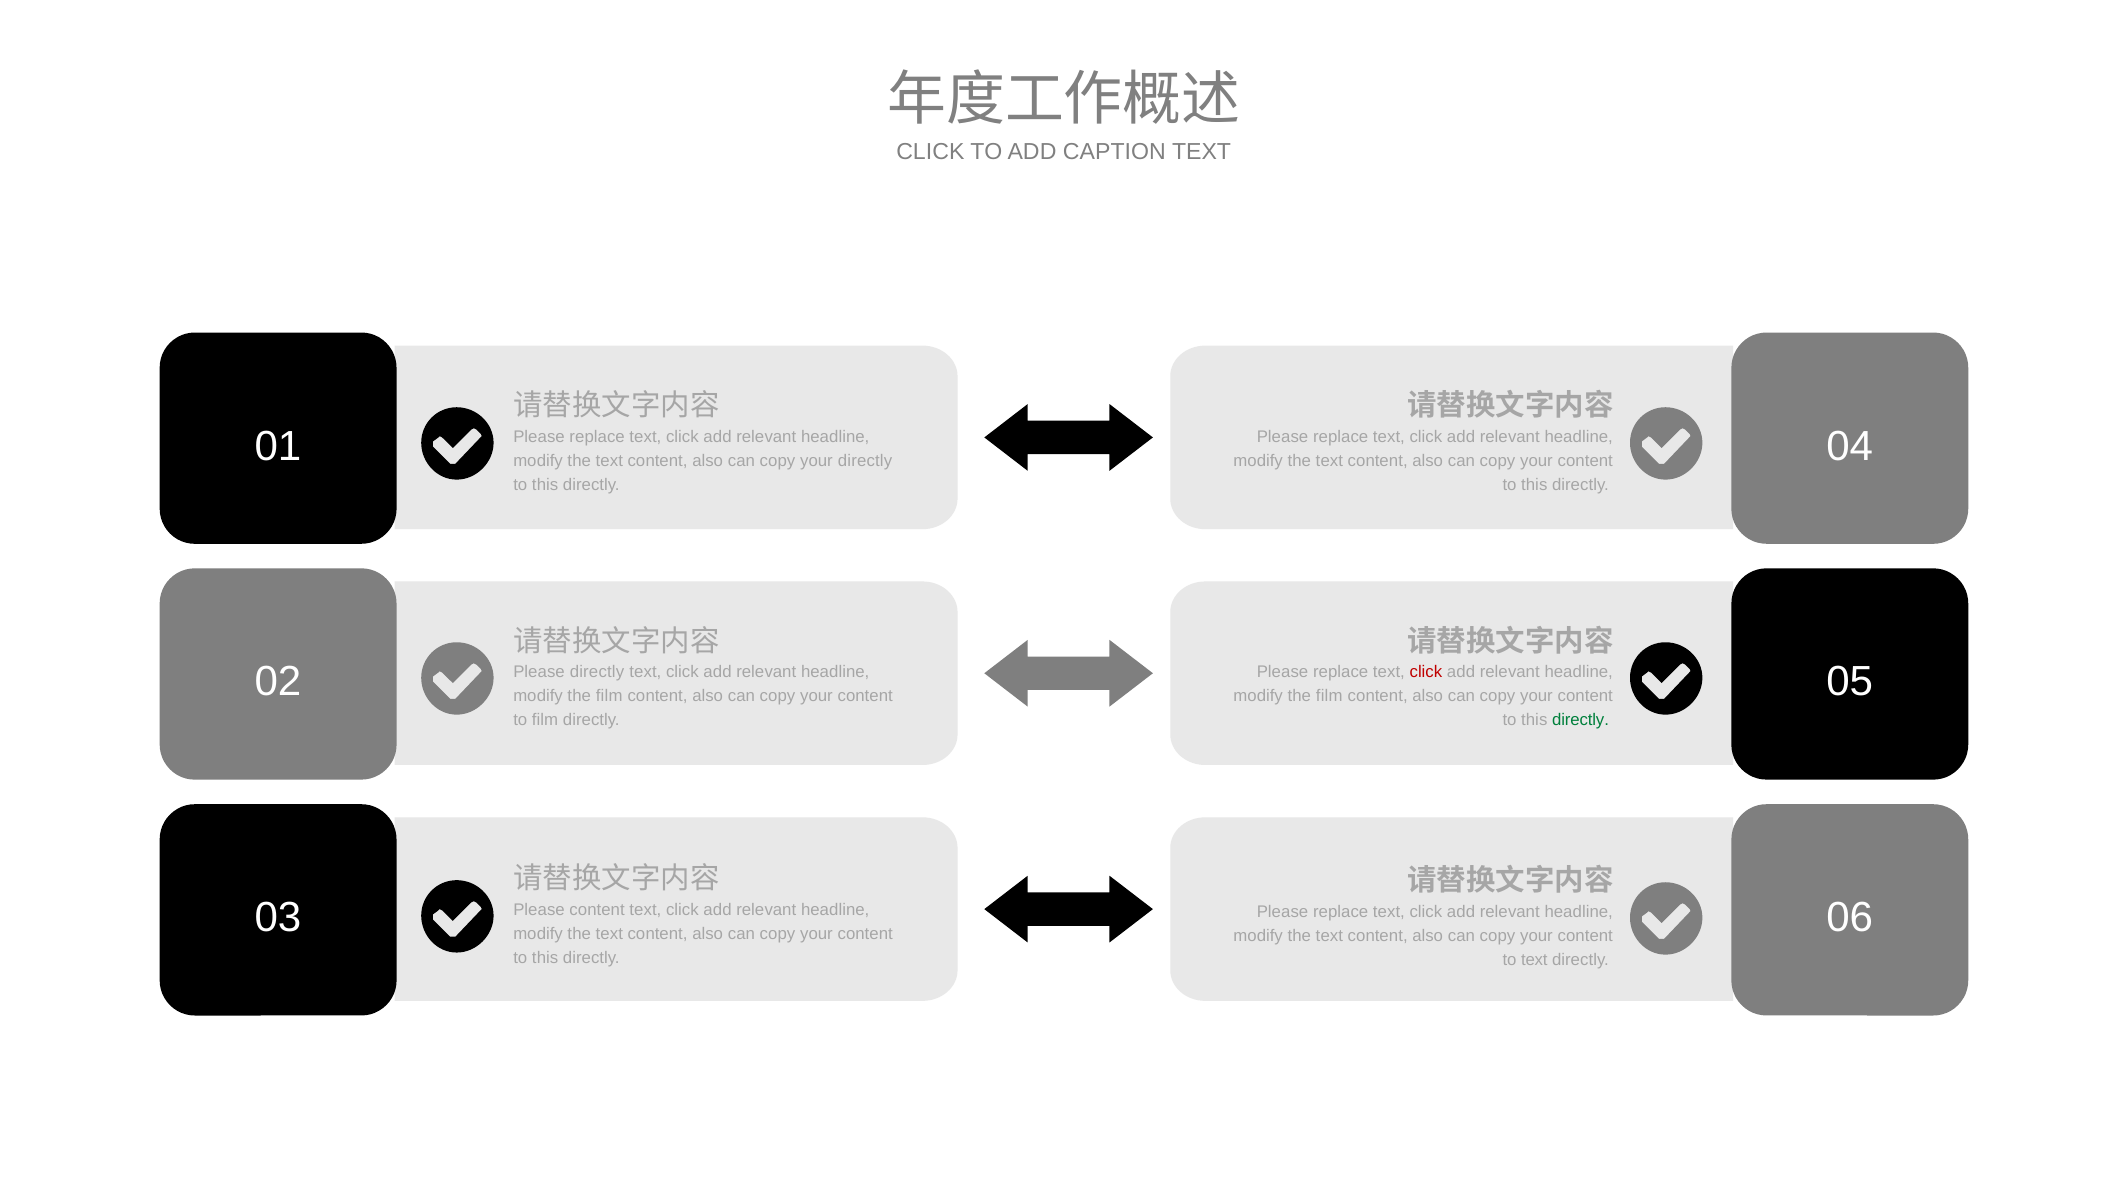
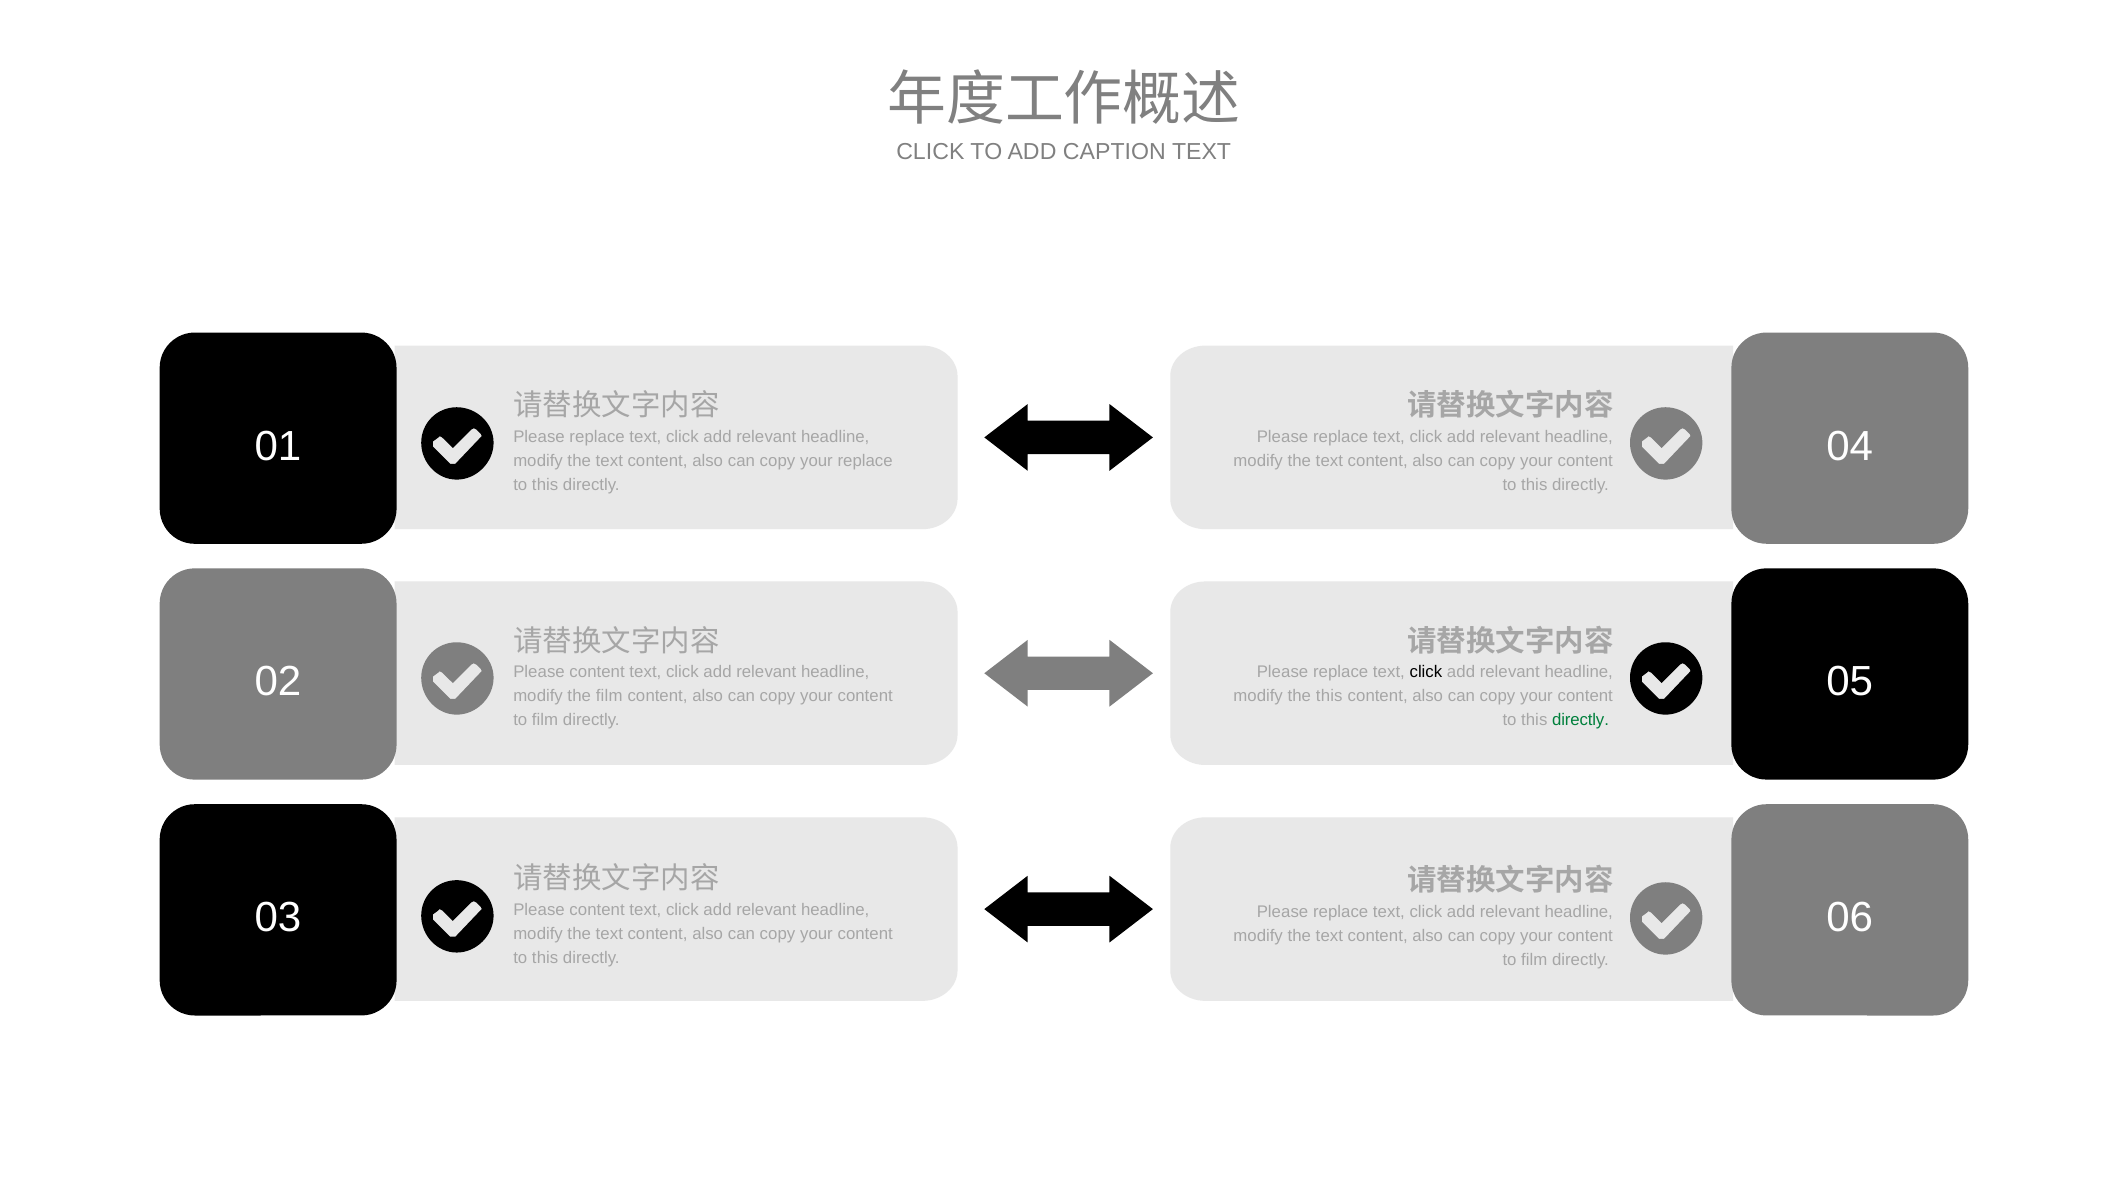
your directly: directly -> replace (865, 461)
directly: directly -> content (597, 672)
click colour: red -> black (1426, 672)
film: film -> this (1329, 696)
text: text -> film (1534, 960)
